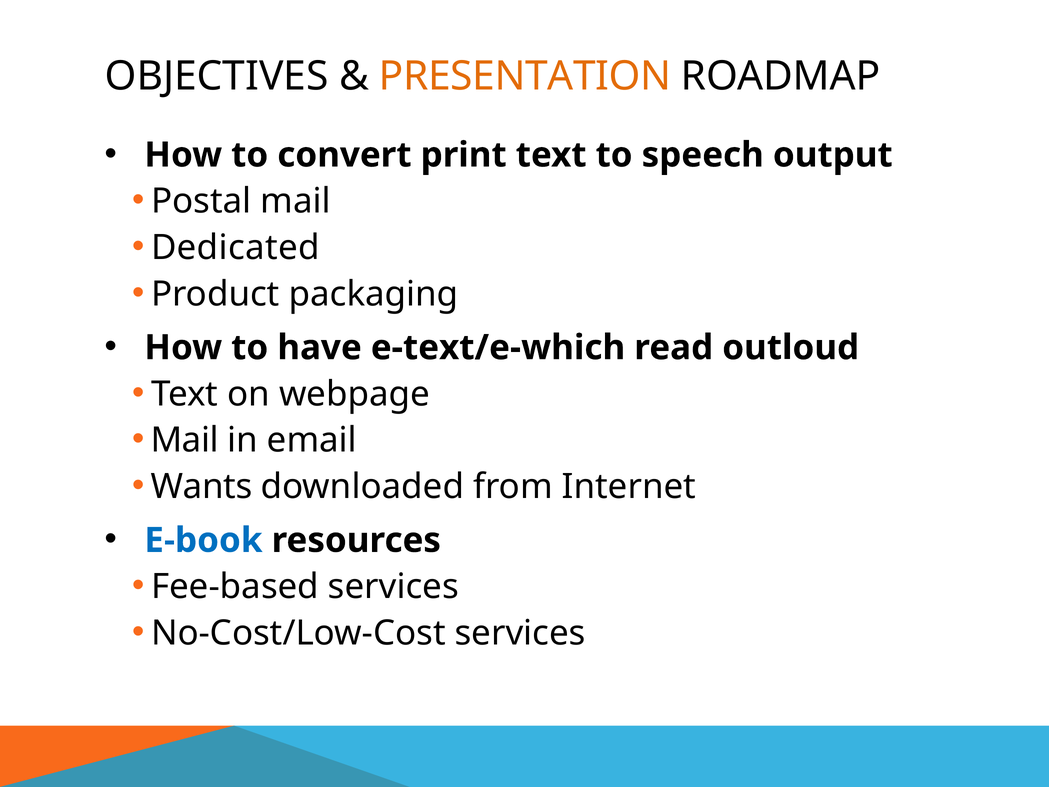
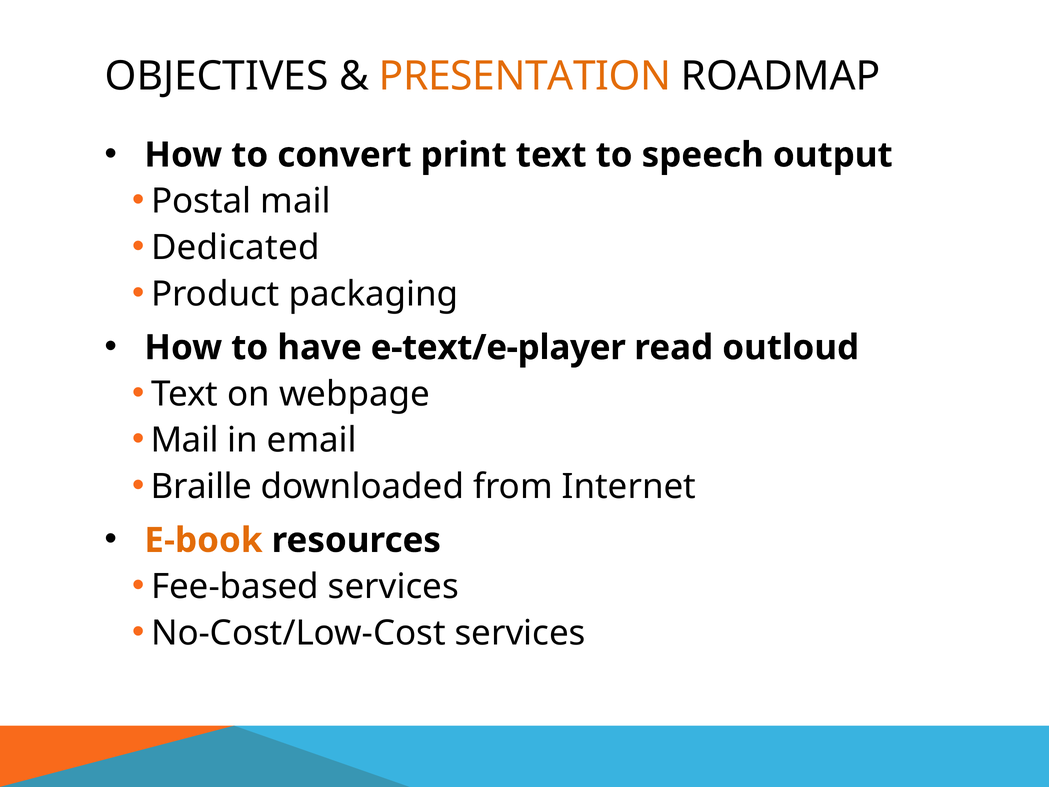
e-text/e-which: e-text/e-which -> e-text/e-player (498, 348)
Wants: Wants -> Braille (201, 487)
E-book colour: blue -> orange (203, 540)
